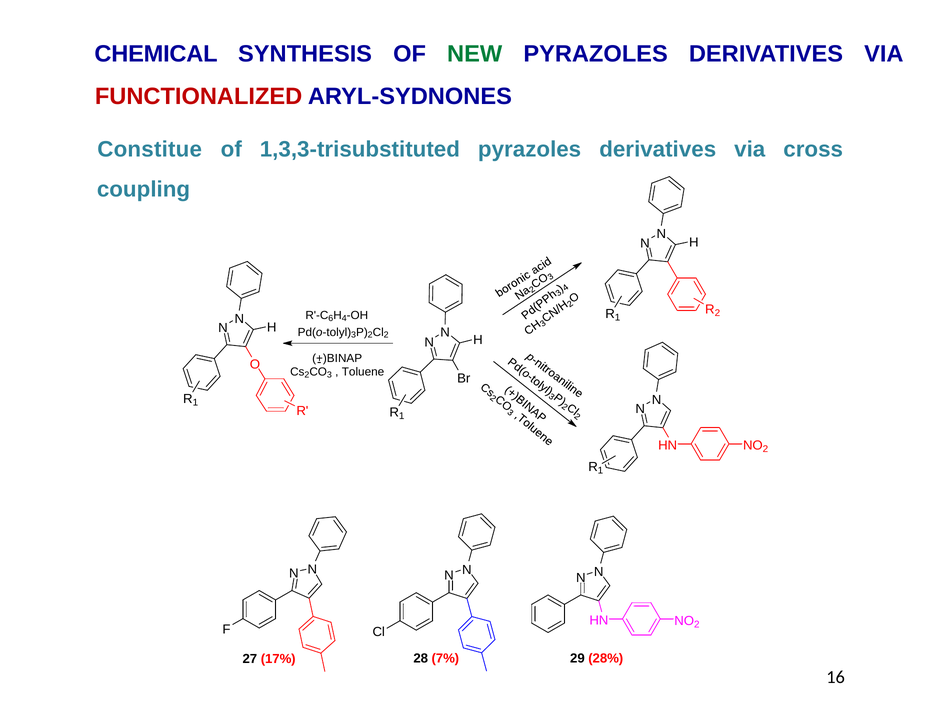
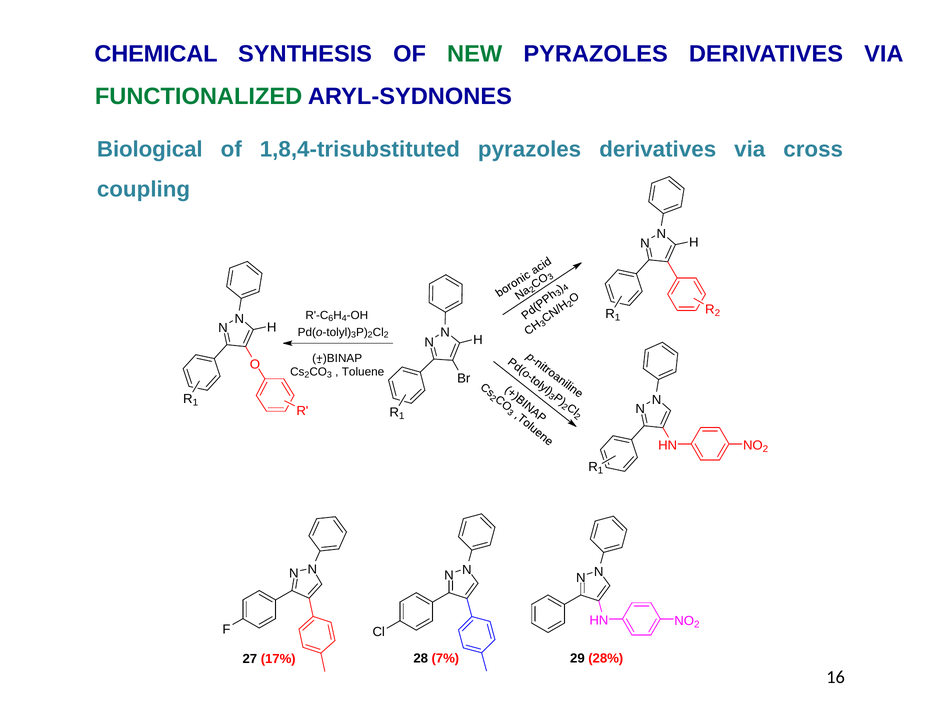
FUNCTIONALIZED colour: red -> green (199, 97)
Constitue: Constitue -> Biological (150, 149)
1,3,3-trisubstituted: 1,3,3-trisubstituted -> 1,8,4-trisubstituted (360, 149)
